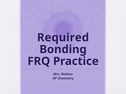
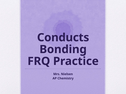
Required: Required -> Conducts (63, 38)
